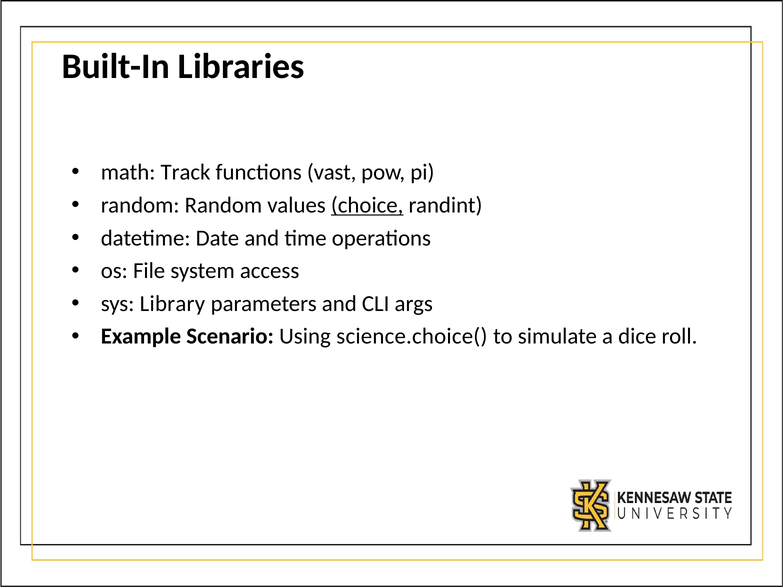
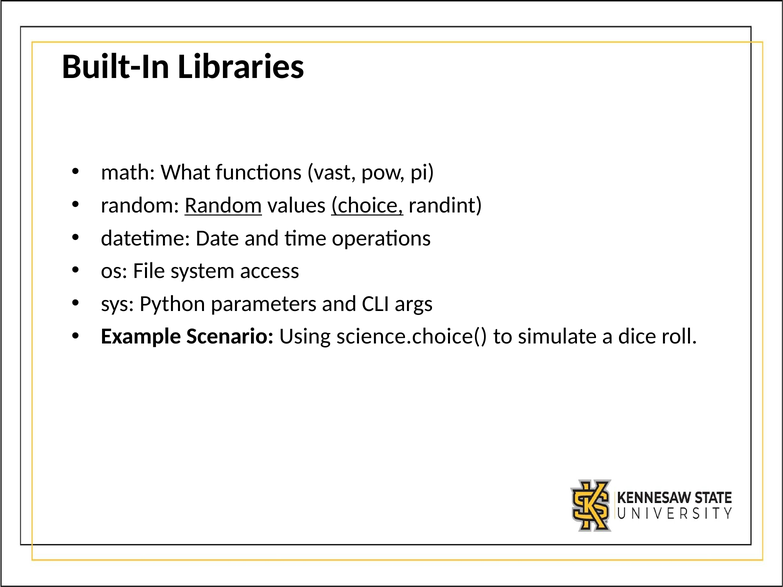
Track: Track -> What (186, 172)
Random underline: none -> present (223, 205)
Library: Library -> Python (173, 304)
